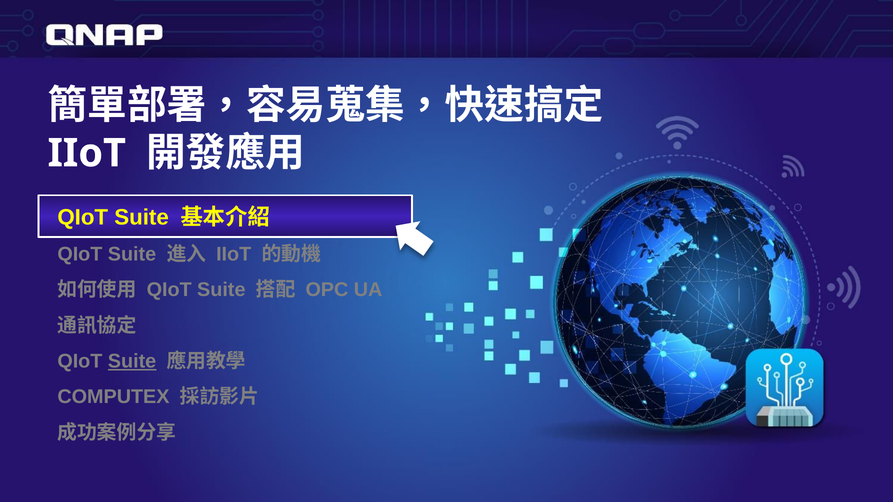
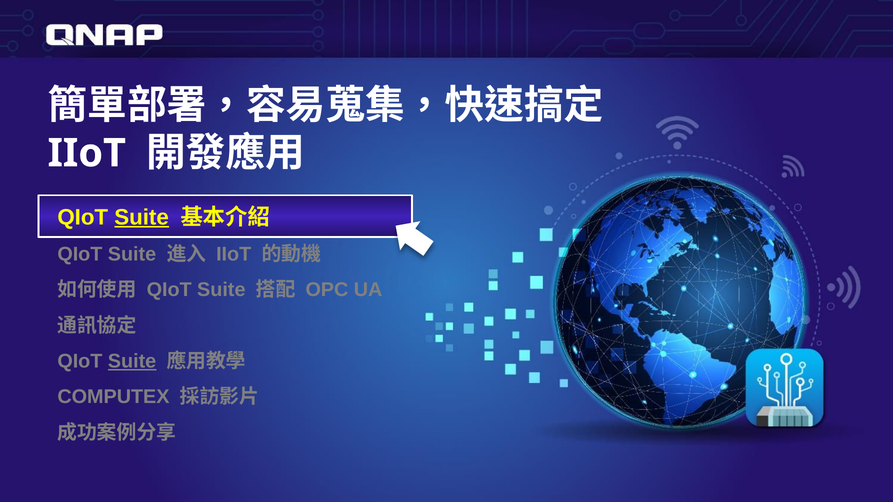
Suite underline: none -> present (142, 217)
